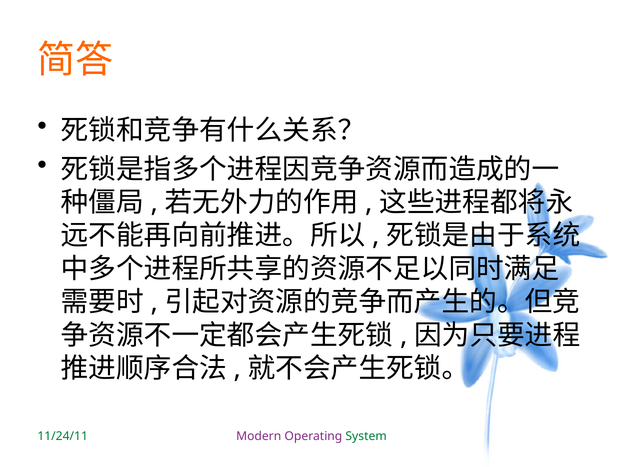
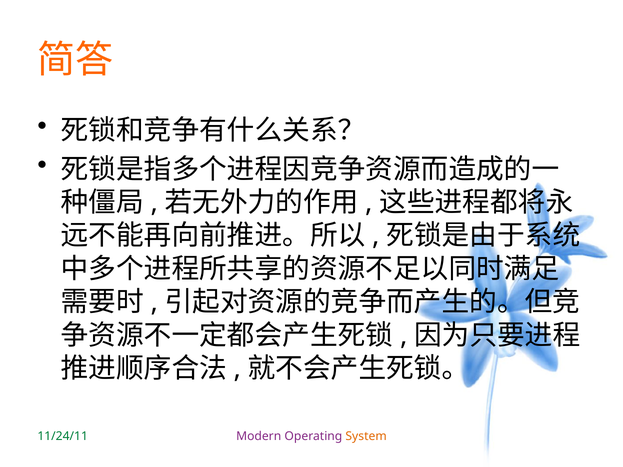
System colour: green -> orange (366, 437)
